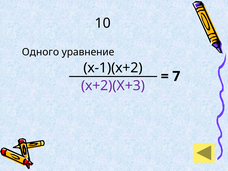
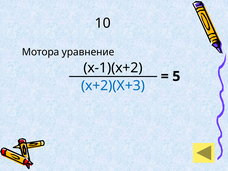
Одного: Одного -> Мотора (41, 52)
7: 7 -> 5 (176, 76)
х+2)(Х+3 colour: purple -> blue (113, 86)
